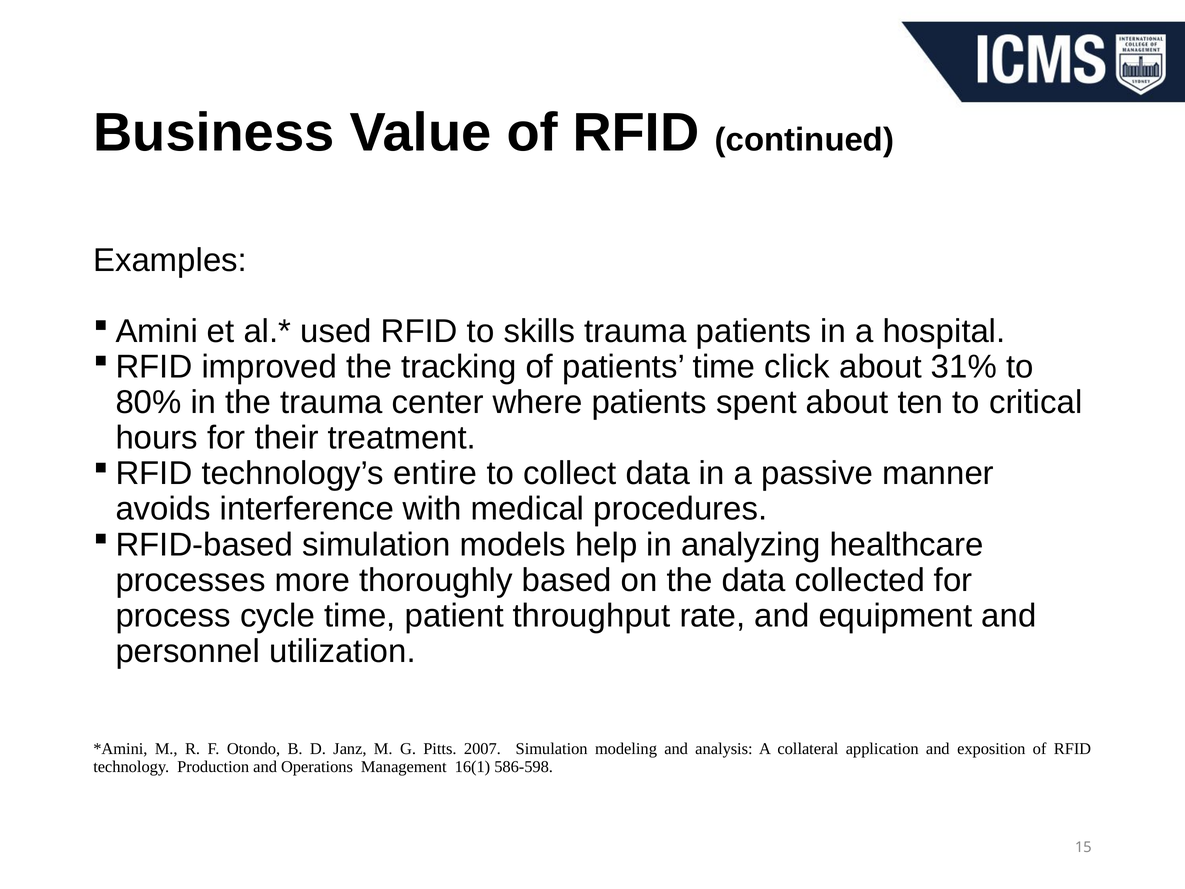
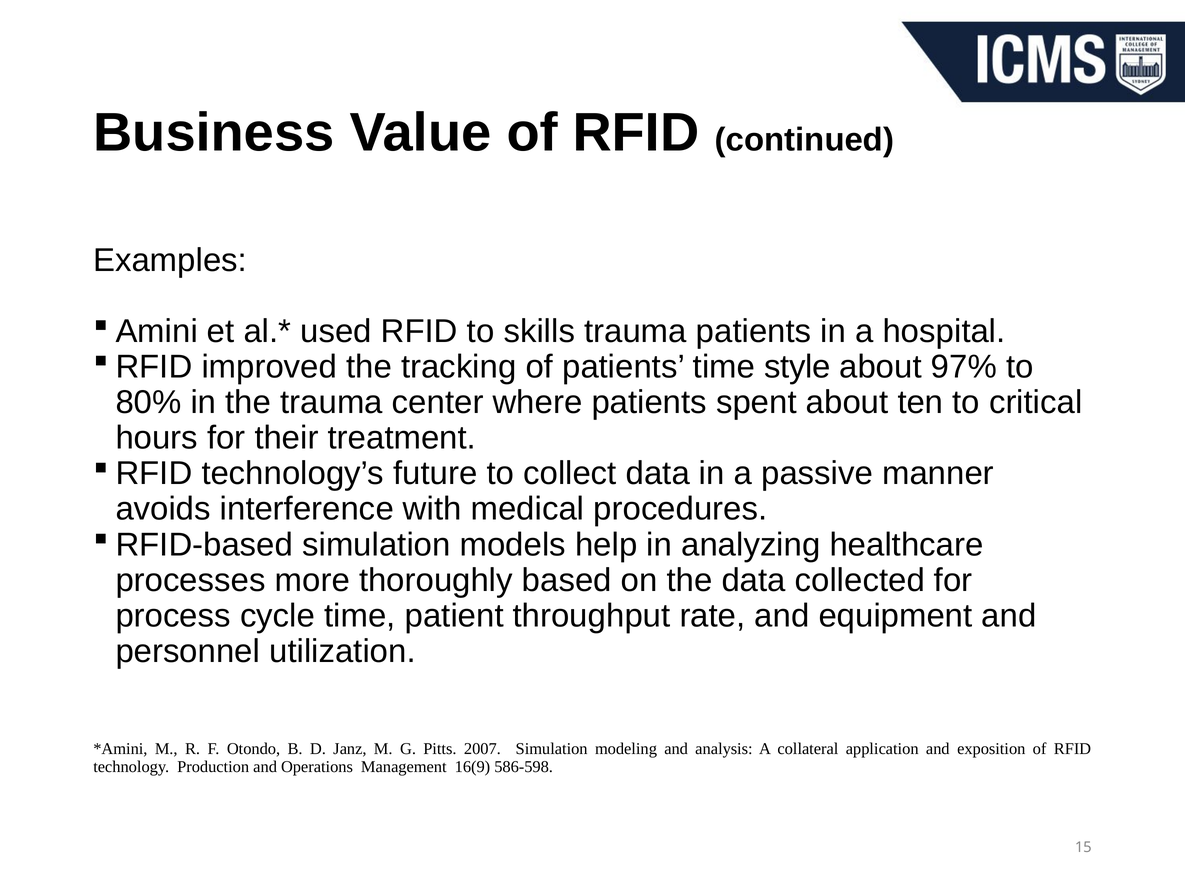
click: click -> style (797, 367)
31%: 31% -> 97% (964, 367)
entire: entire -> future (435, 473)
16(1: 16(1 -> 16(9 (472, 767)
